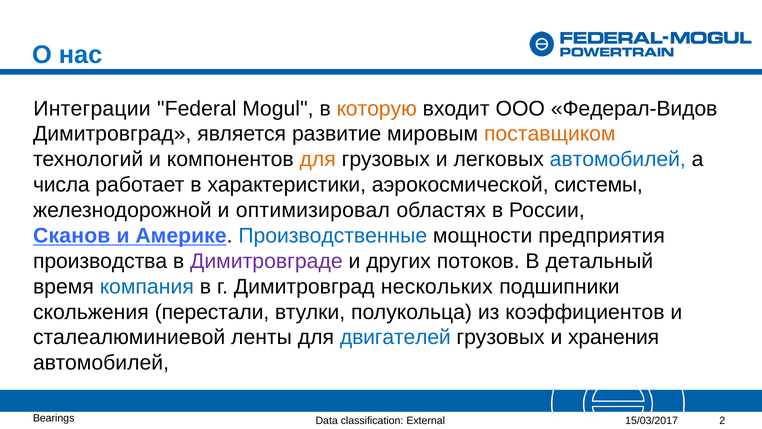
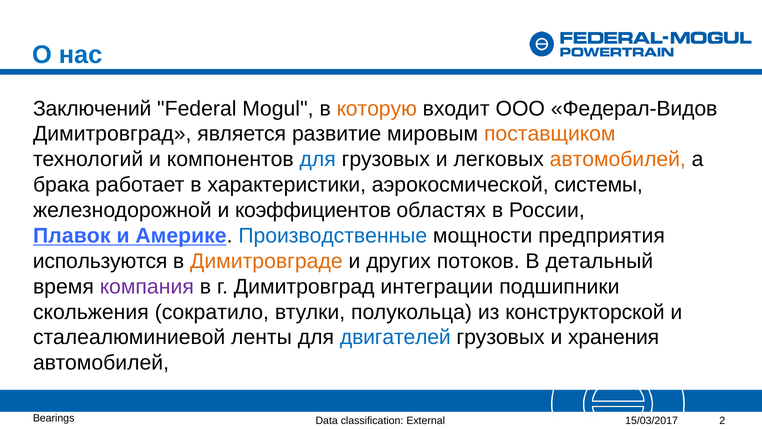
Интеграции: Интеграции -> Заключений (92, 108)
для colour: orange -> blue (318, 159)
автомобилей colour: blue -> orange (618, 159)
числа: числа -> брака (61, 185)
оптимизировал: оптимизировал -> коэффициентов (313, 210)
Сканов: Сканов -> Плавок (72, 236)
производства: производства -> используются (100, 261)
Димитровграде colour: purple -> orange (266, 261)
компания colour: blue -> purple (147, 286)
нескольких: нескольких -> интеграции (437, 286)
перестали: перестали -> сократило (212, 312)
коэффициентов: коэффициентов -> конструкторской (585, 312)
